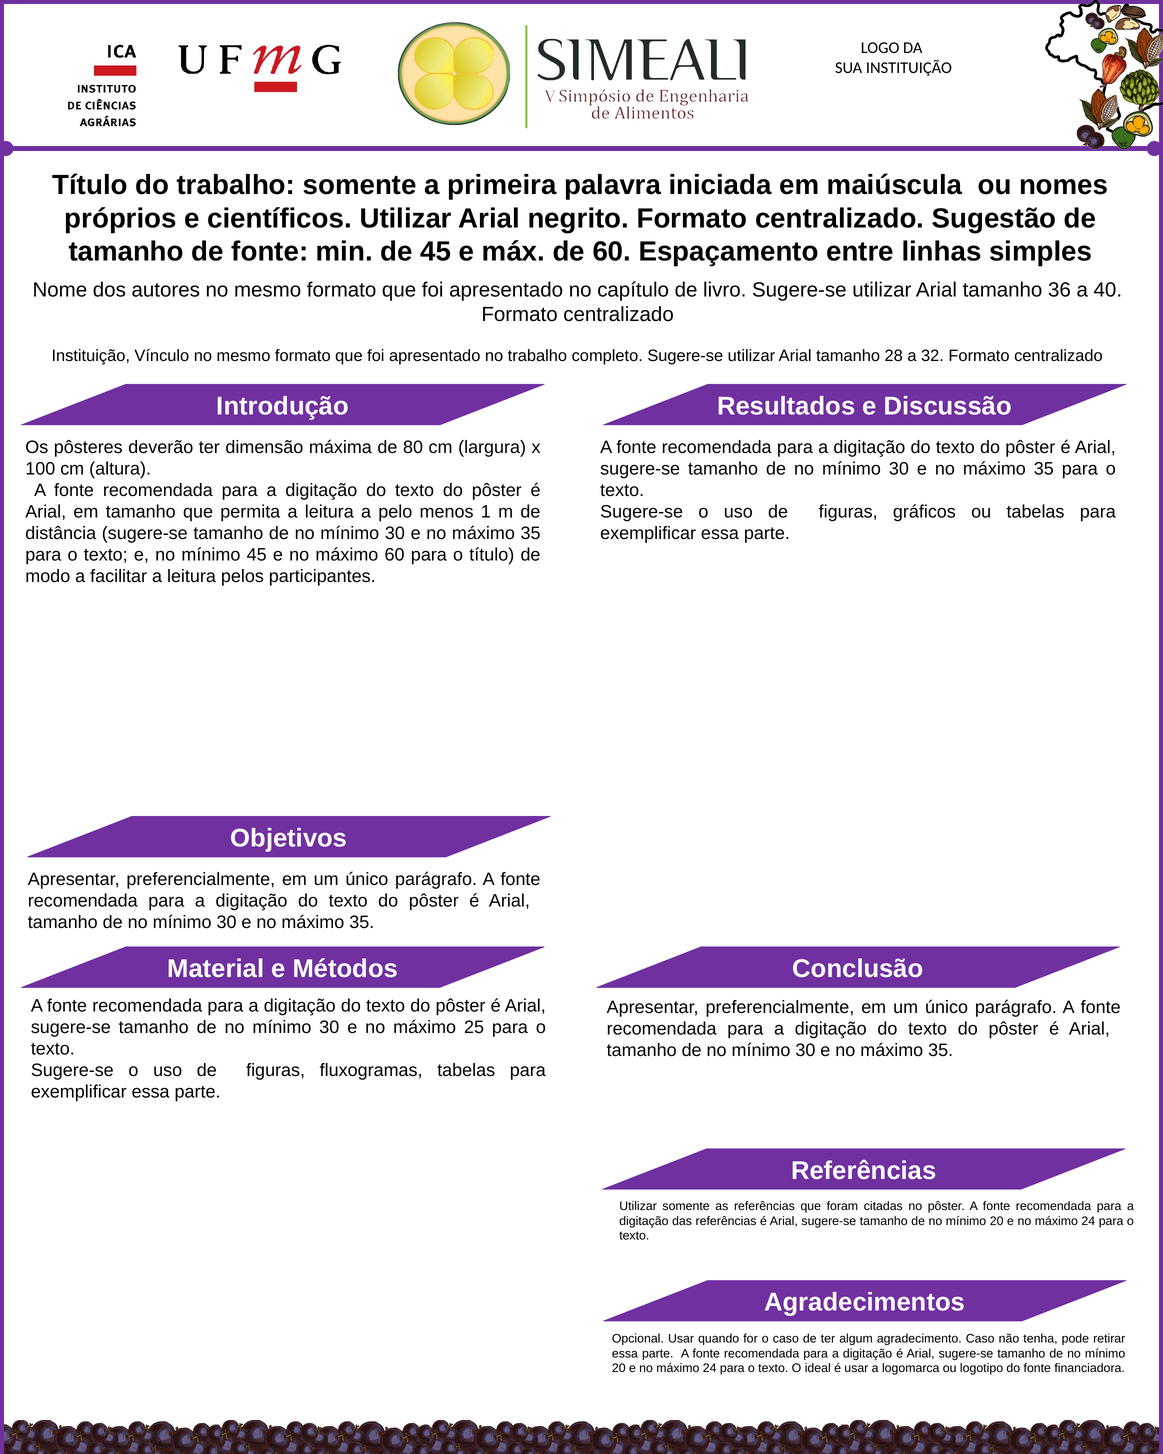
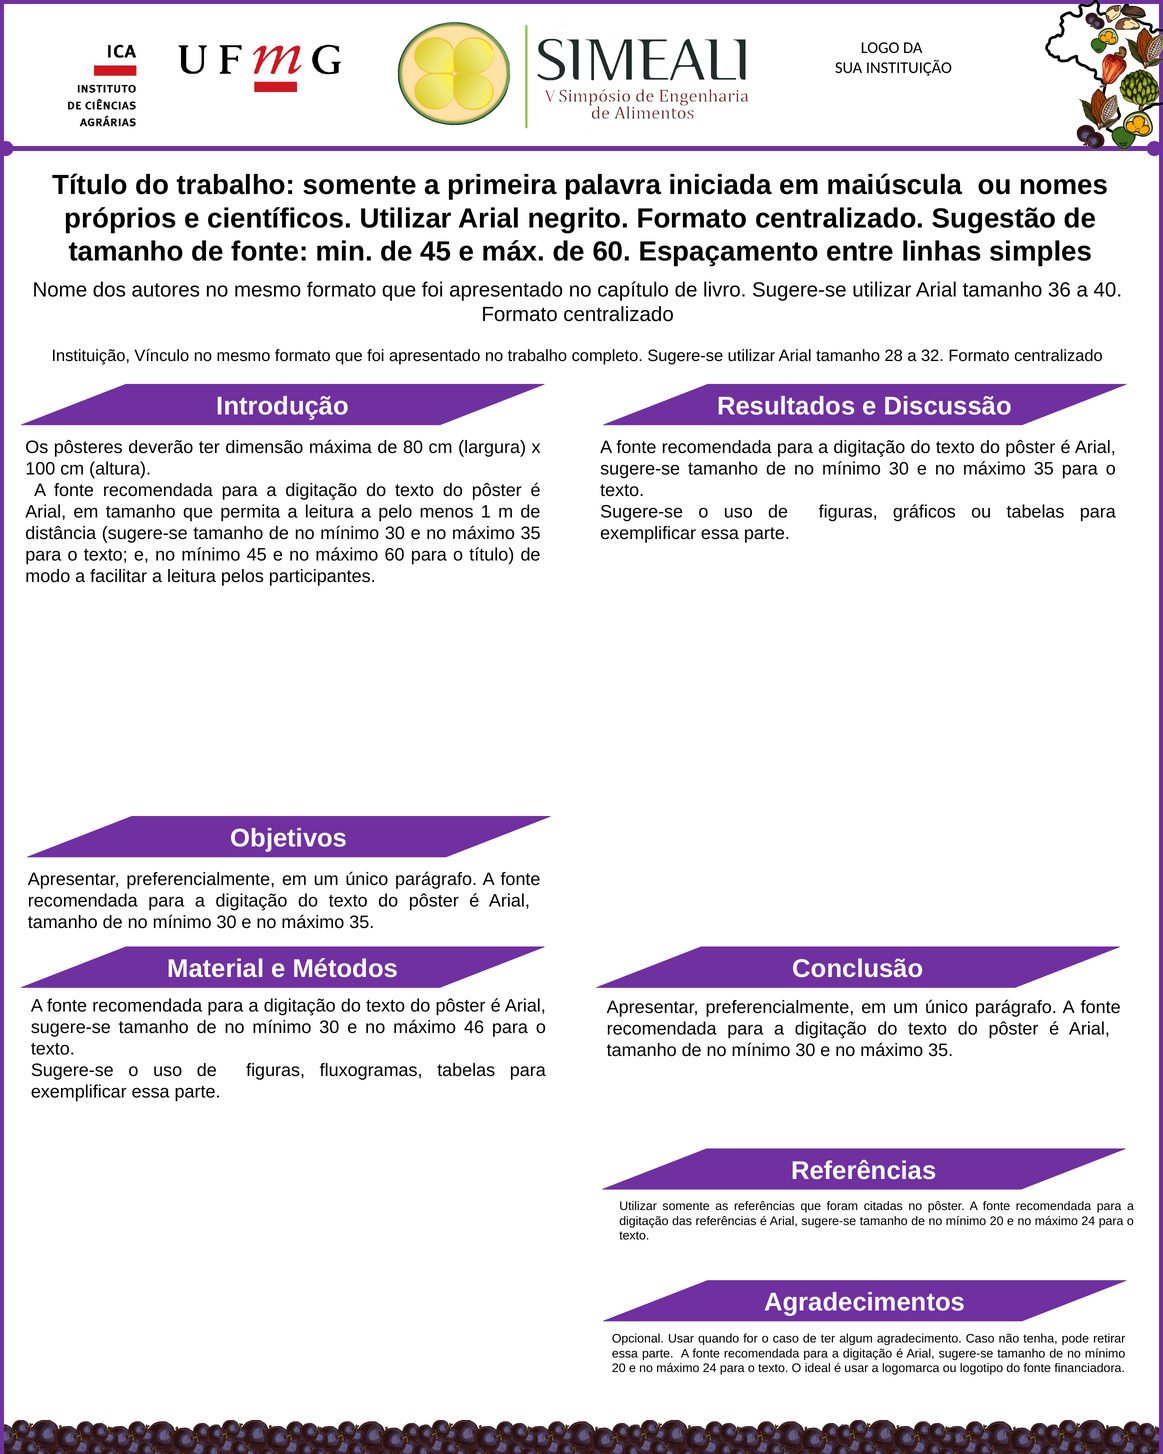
25: 25 -> 46 (474, 1027)
